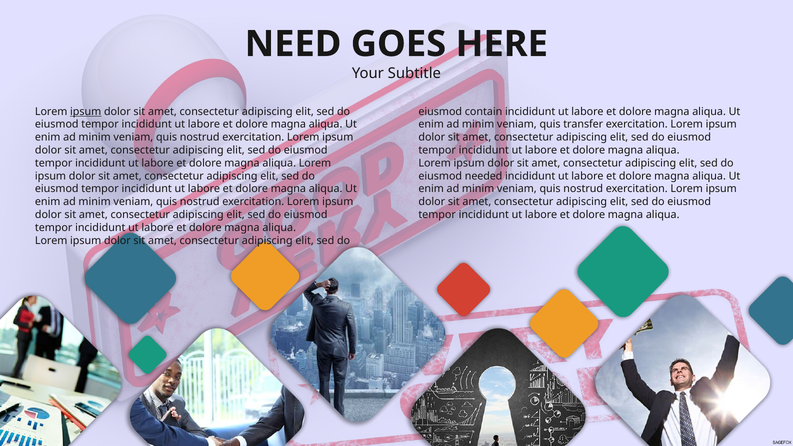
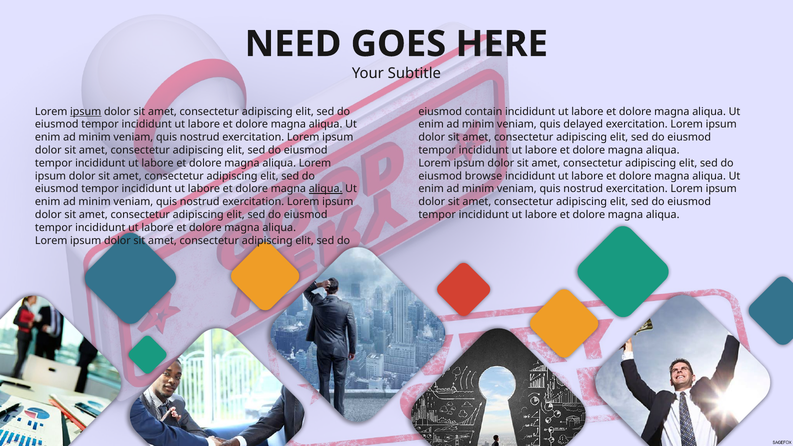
transfer: transfer -> delayed (583, 124)
needed: needed -> browse (484, 176)
aliqua underline: none -> present (326, 189)
